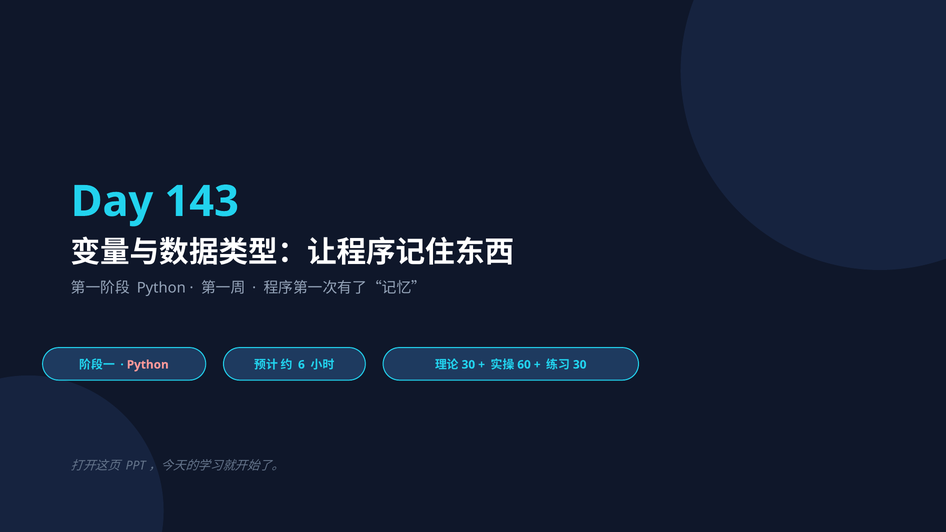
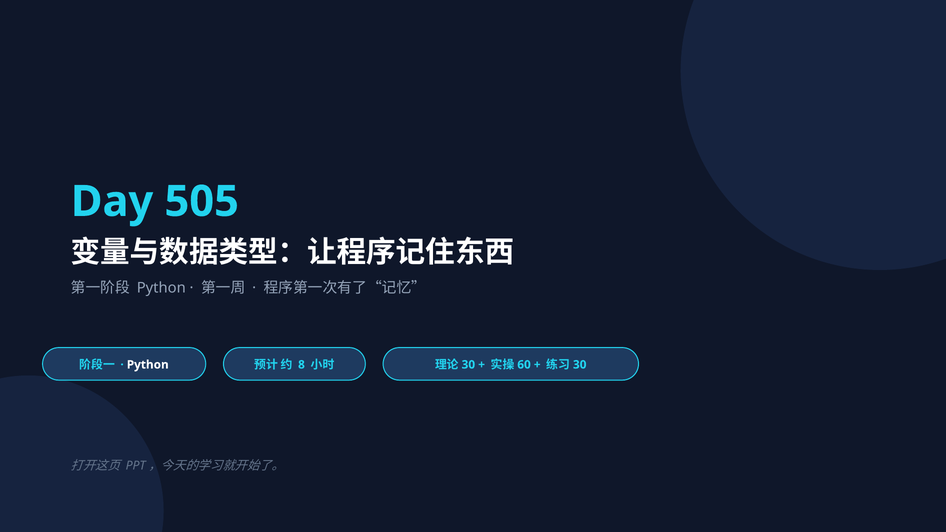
143: 143 -> 505 (202, 202)
Python colour: pink -> white (148, 365)
6: 6 -> 8 (301, 365)
